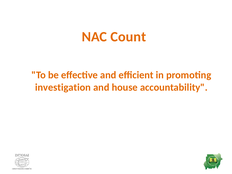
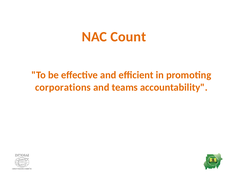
investigation: investigation -> corporations (63, 87)
house: house -> teams (125, 87)
